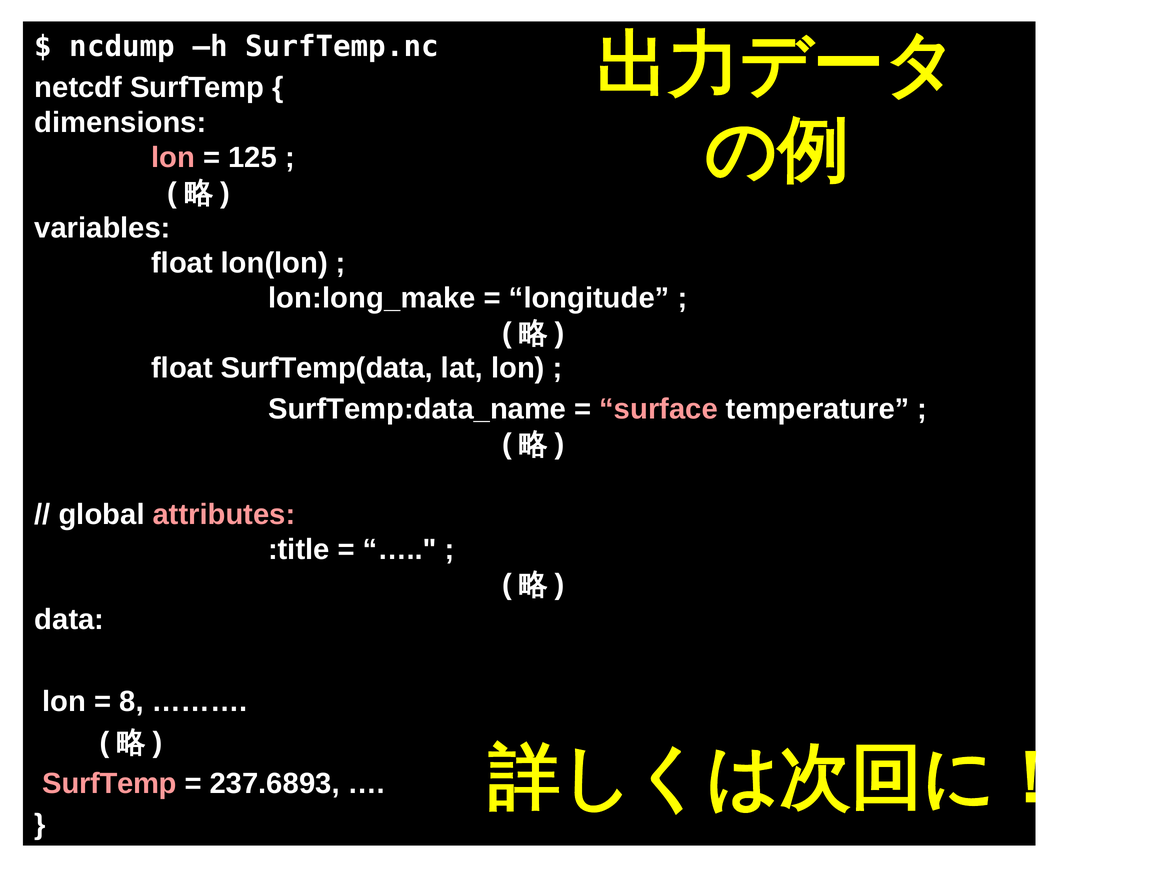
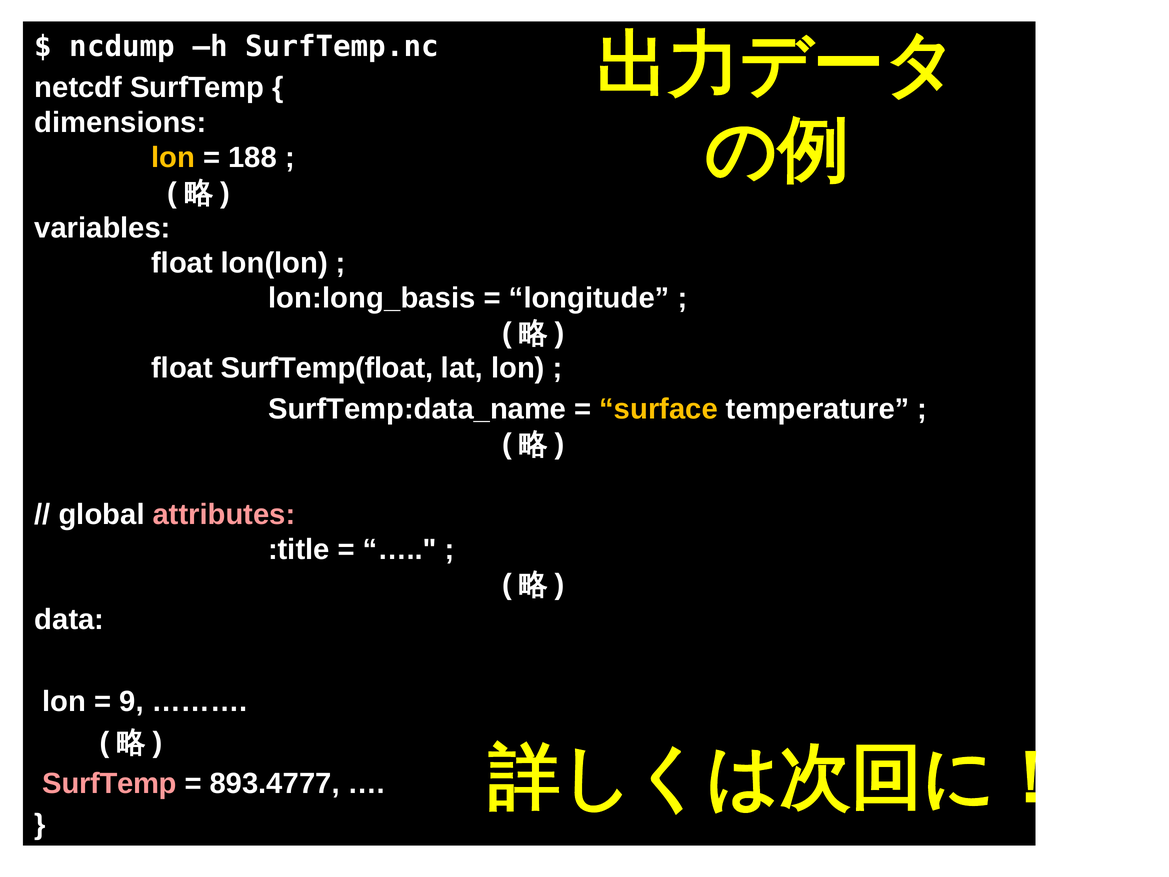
lon colour: pink -> yellow (173, 158)
125: 125 -> 188 (253, 158)
lon:long_make: lon:long_make -> lon:long_basis (372, 298)
SurfTemp(data: SurfTemp(data -> SurfTemp(float (327, 368)
surface colour: pink -> yellow (659, 409)
8: 8 -> 9 (131, 701)
237.6893: 237.6893 -> 893.4777 (275, 783)
